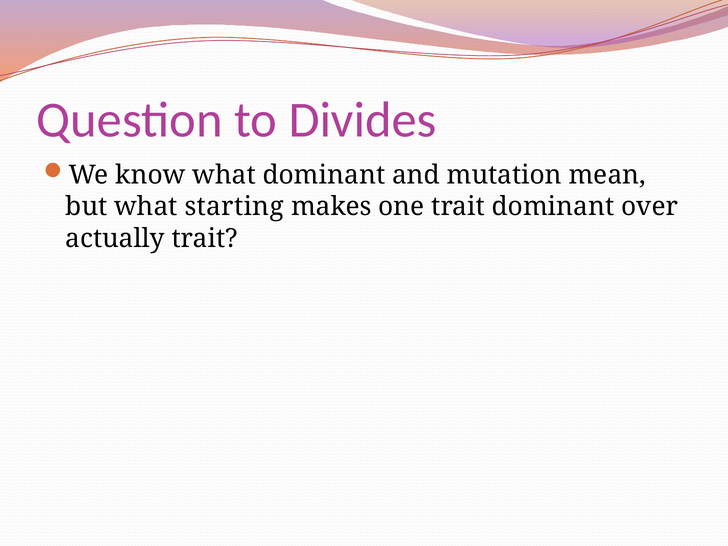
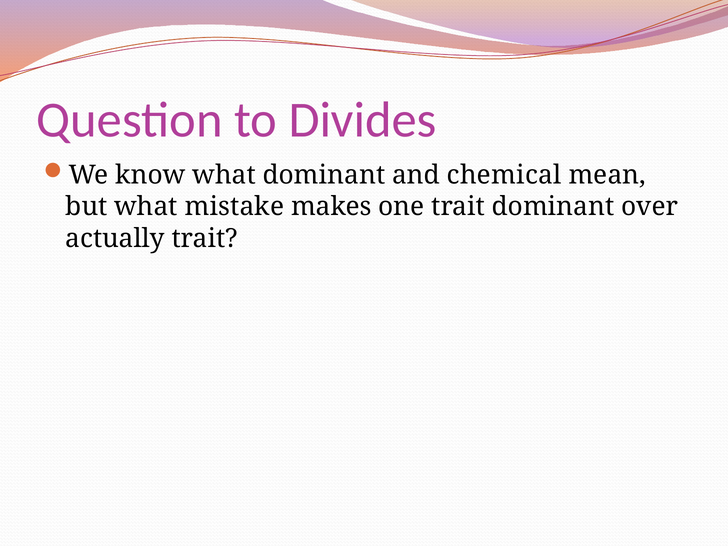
mutation: mutation -> chemical (504, 175)
starting: starting -> mistake (234, 207)
